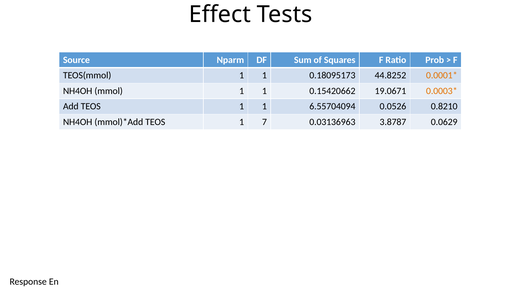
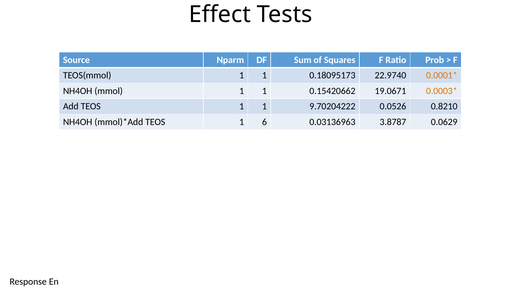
44.8252: 44.8252 -> 22.9740 (390, 76)
6.55704094: 6.55704094 -> 9.70204222 (332, 107)
7: 7 -> 6 (264, 122)
